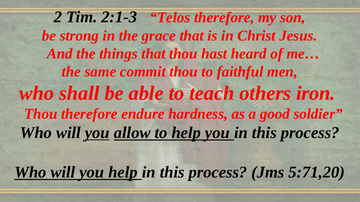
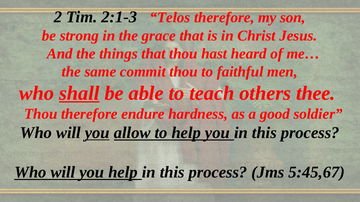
shall underline: none -> present (79, 93)
iron: iron -> thee (316, 93)
5:71,20: 5:71,20 -> 5:45,67 (317, 173)
